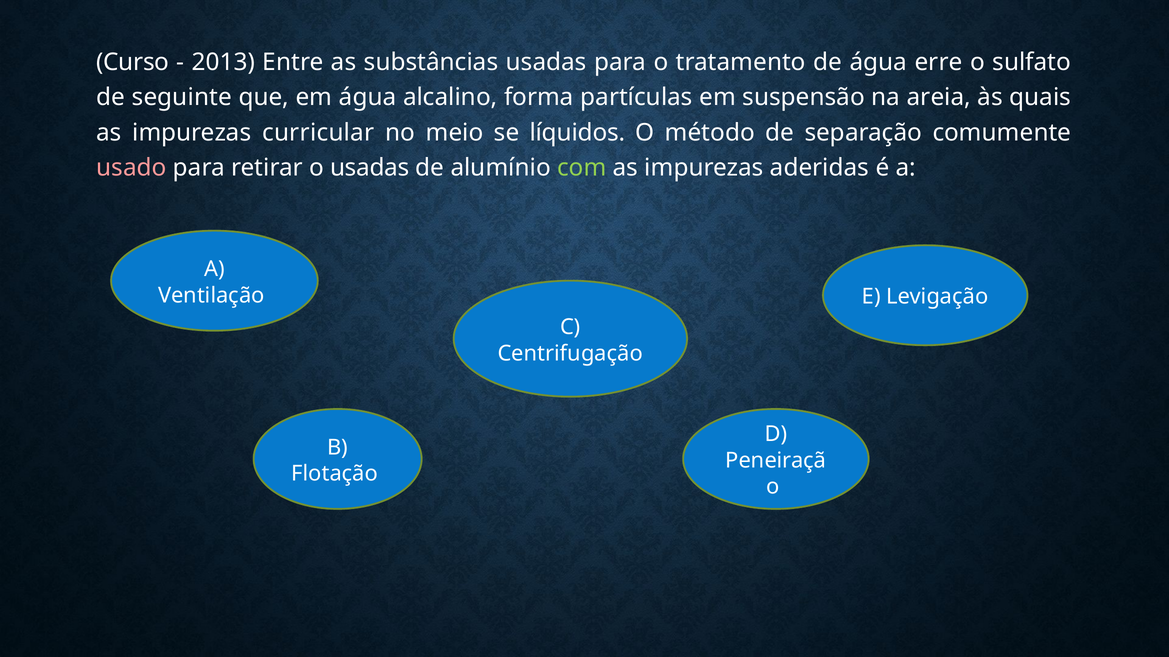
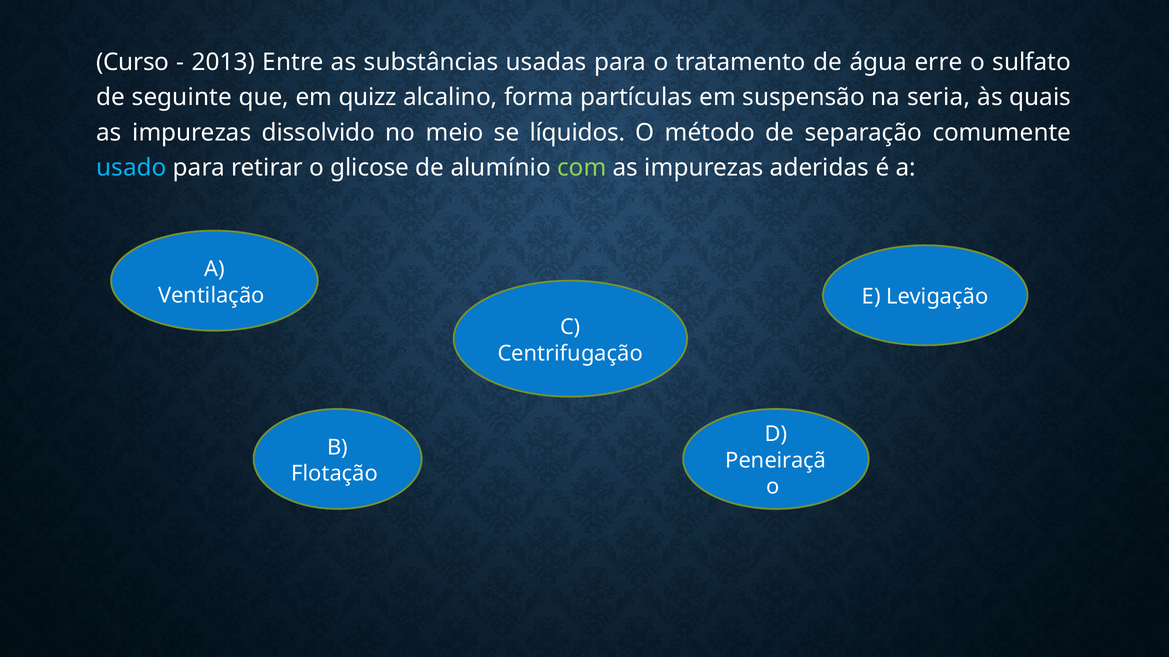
em água: água -> quizz (368, 97)
areia: areia -> seria (939, 97)
curricular: curricular -> dissolvido (318, 133)
usado colour: pink -> light blue (131, 168)
o usadas: usadas -> glicose (370, 168)
